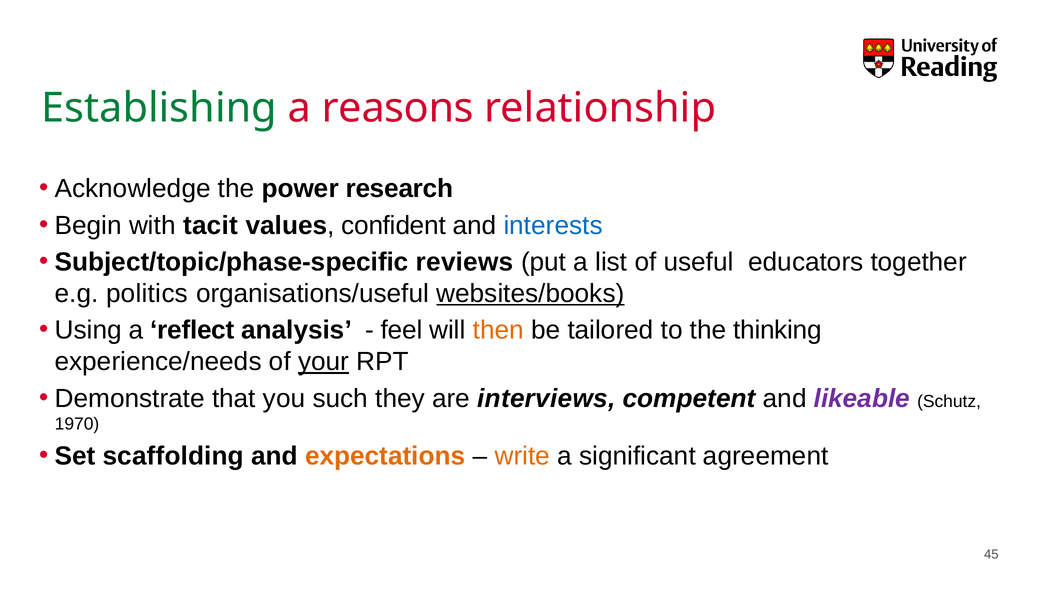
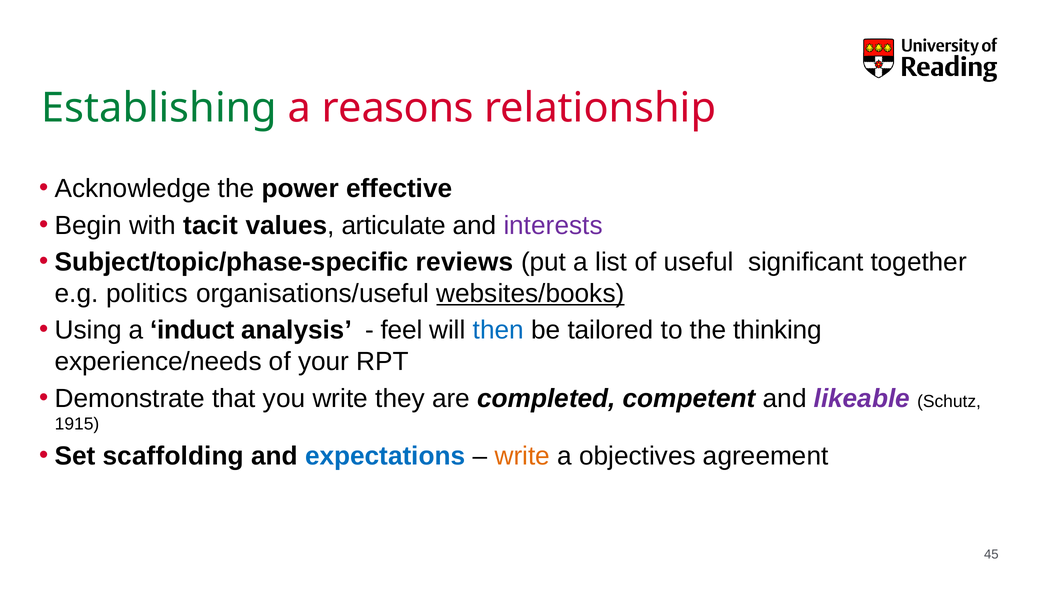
research: research -> effective (399, 189)
confident: confident -> articulate (394, 225)
interests colour: blue -> purple (553, 225)
educators: educators -> significant (806, 262)
reflect: reflect -> induct (192, 330)
then colour: orange -> blue (498, 330)
your underline: present -> none (324, 362)
you such: such -> write (340, 398)
interviews: interviews -> completed (546, 398)
1970: 1970 -> 1915 (77, 424)
expectations colour: orange -> blue (385, 456)
significant: significant -> objectives (637, 456)
